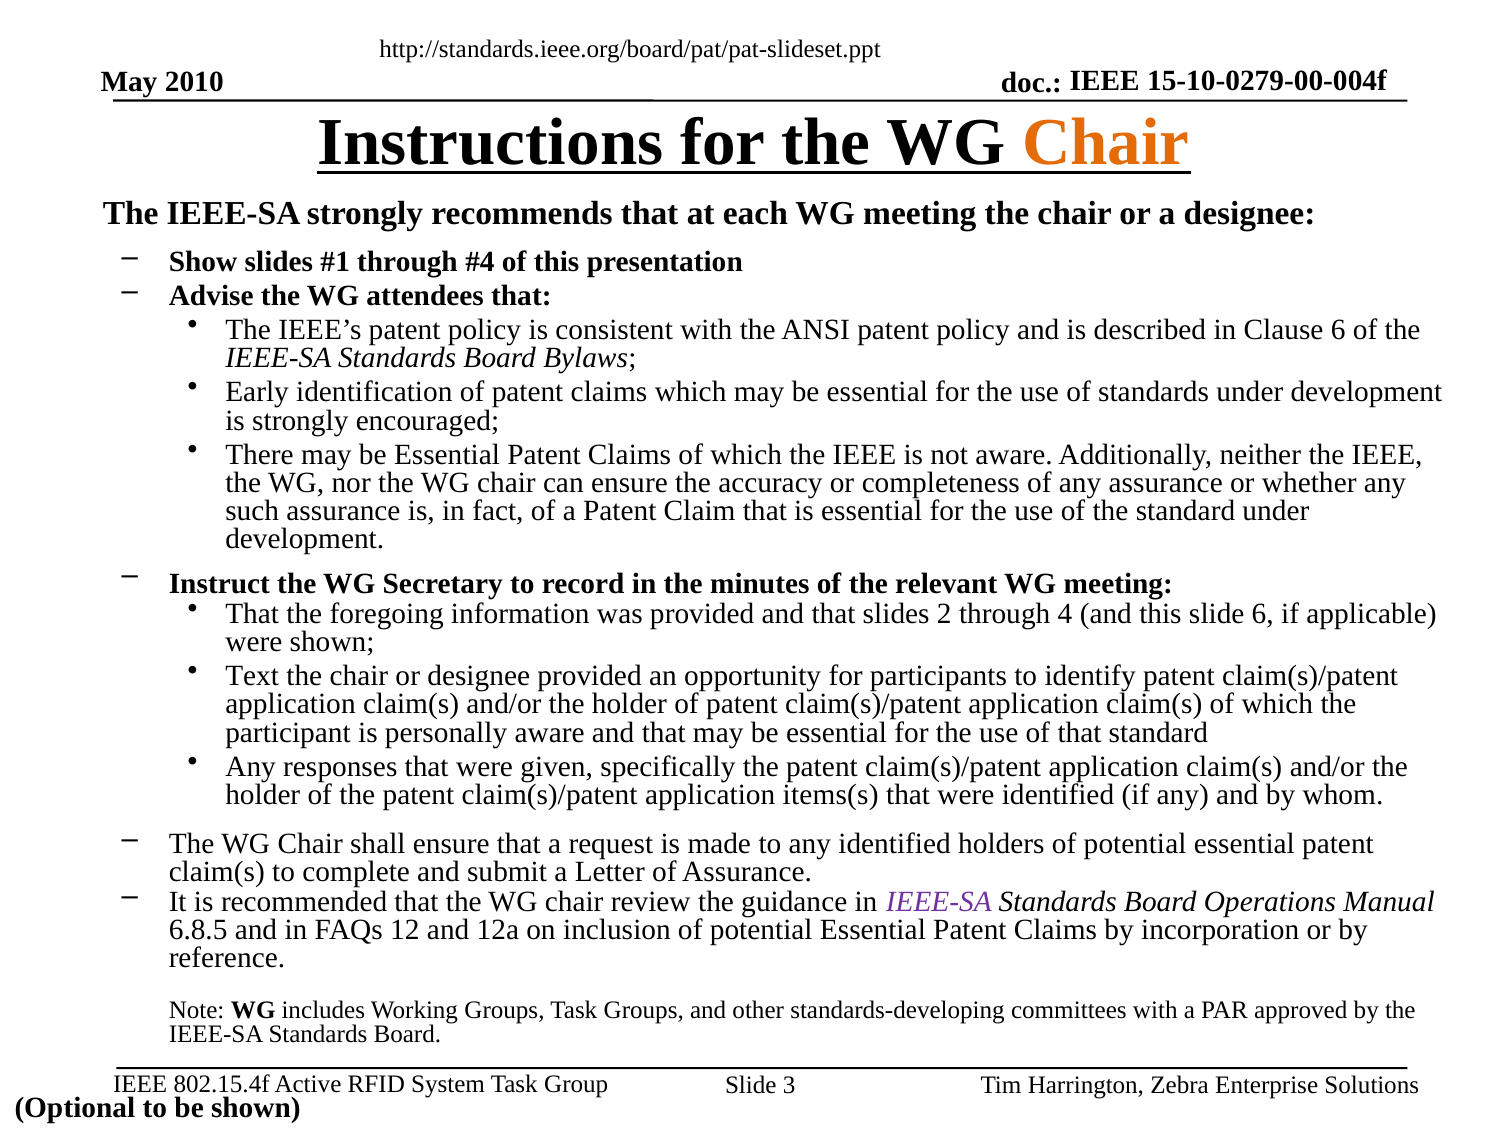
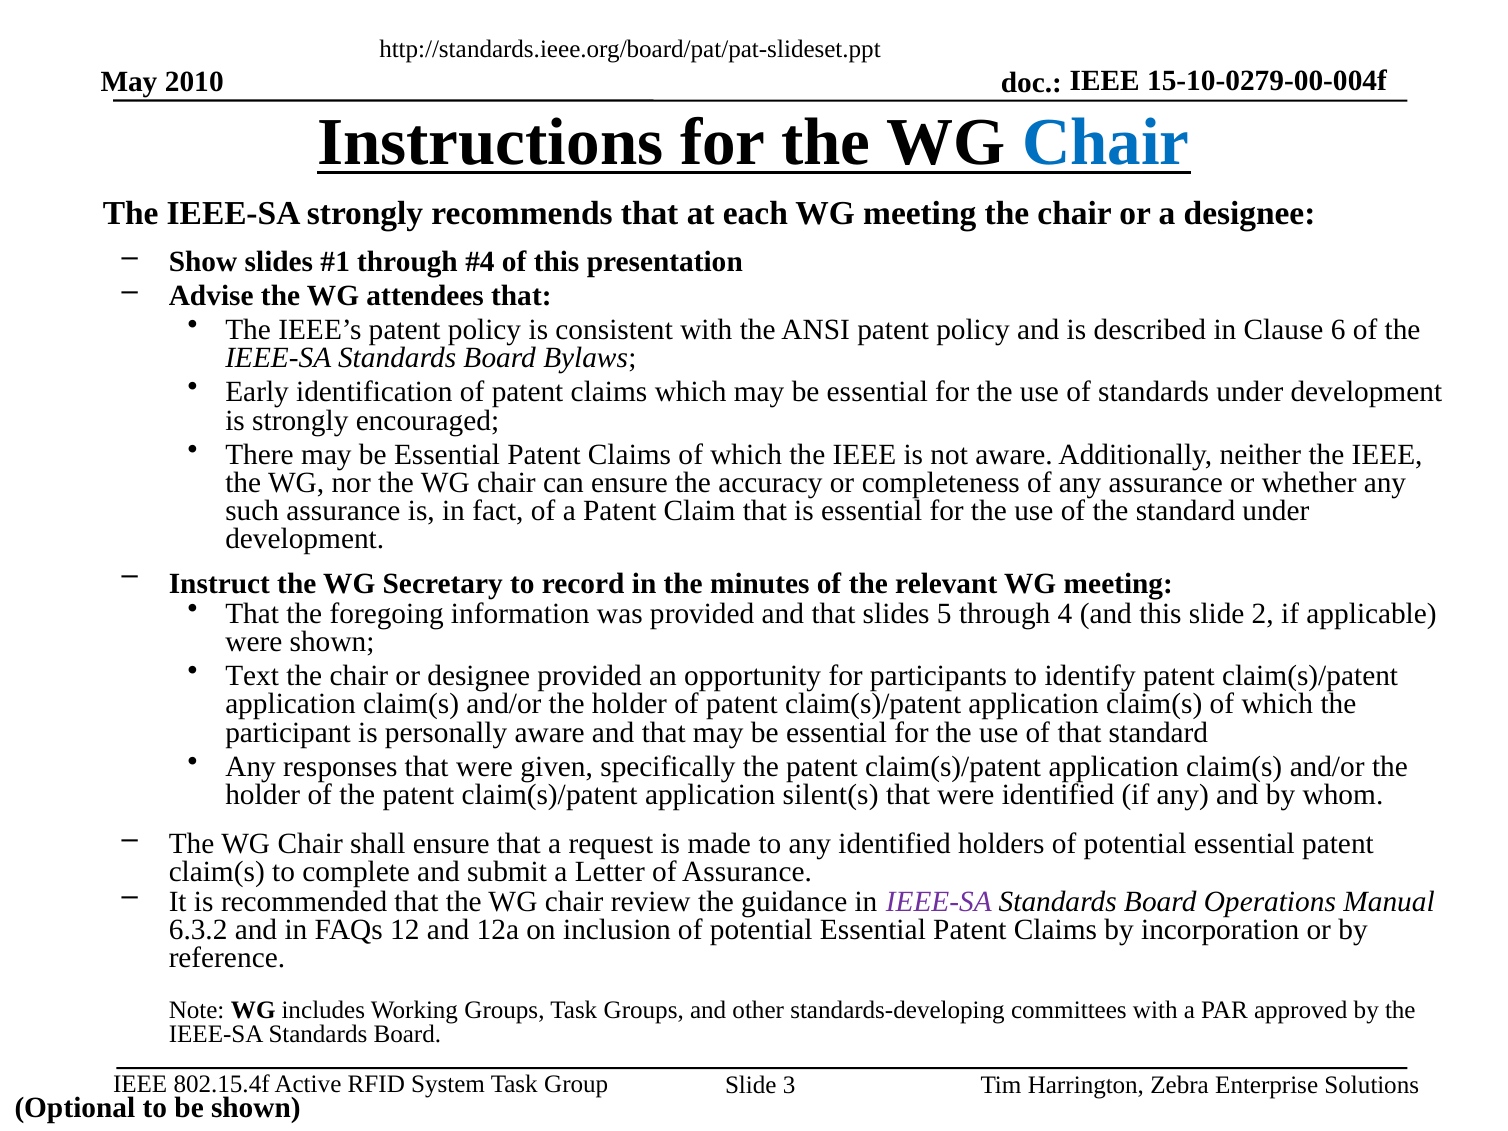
Chair colour: orange -> blue (1106, 143)
2: 2 -> 5 (944, 614)
slide 6: 6 -> 2 (1263, 614)
items(s: items(s -> silent(s (831, 795)
6.8.5: 6.8.5 -> 6.3.2 (198, 929)
